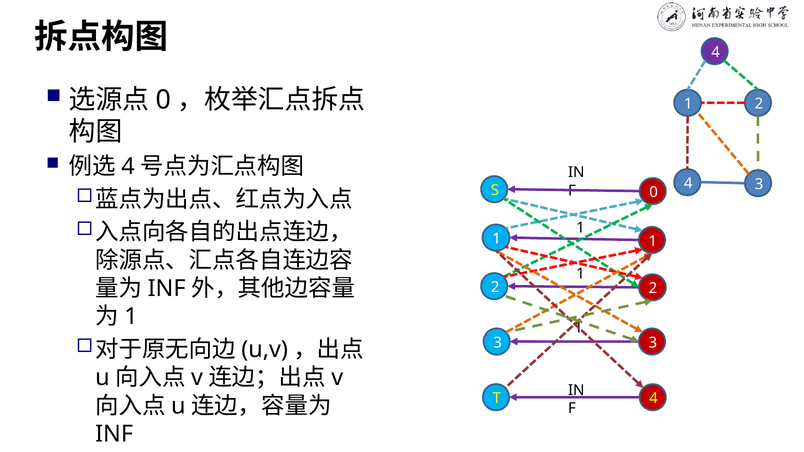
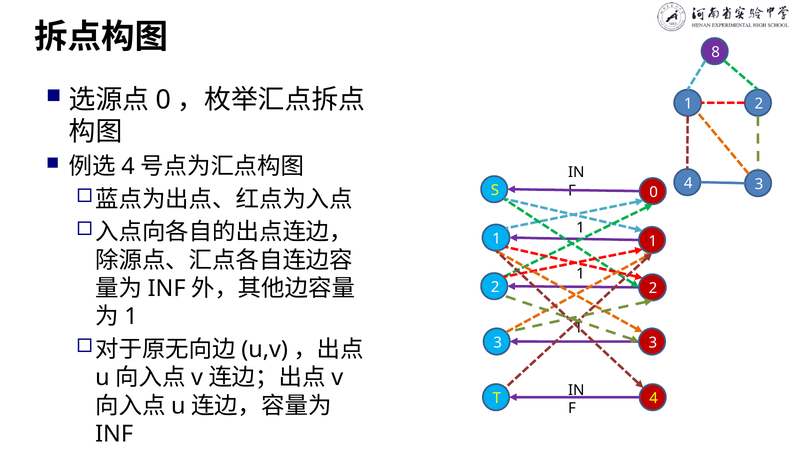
4: 4 -> 8 (716, 52)
